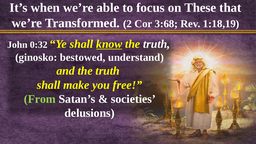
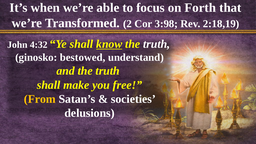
These: These -> Forth (200, 8)
3:68: 3:68 -> 3:98 (166, 24)
1:18,19: 1:18,19 -> 2:18,19 (221, 24)
0:32: 0:32 -> 4:32 (39, 45)
From colour: light green -> yellow (40, 99)
